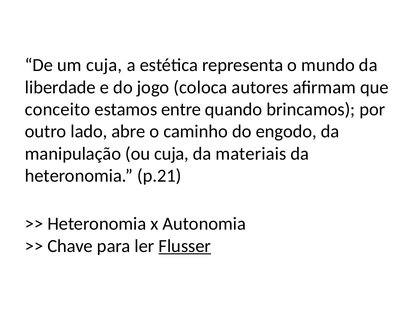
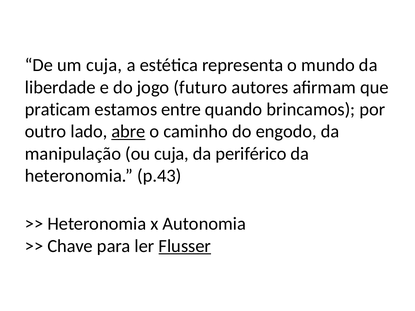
coloca: coloca -> futuro (200, 87)
conceito: conceito -> praticam (58, 110)
abre underline: none -> present (128, 132)
materiais: materiais -> periférico (251, 154)
p.21: p.21 -> p.43 (159, 176)
